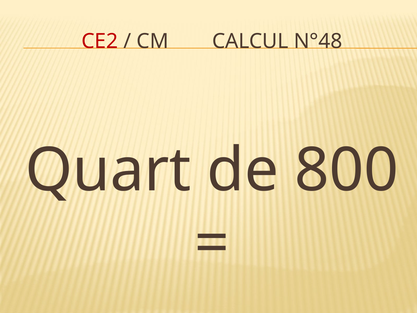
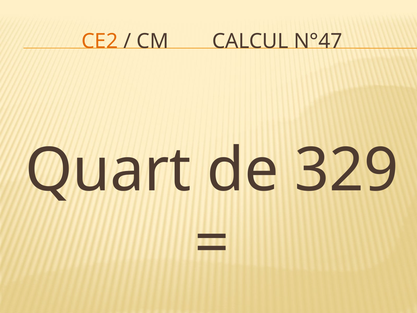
CE2 colour: red -> orange (100, 41)
N°48: N°48 -> N°47 (318, 41)
800: 800 -> 329 (347, 170)
